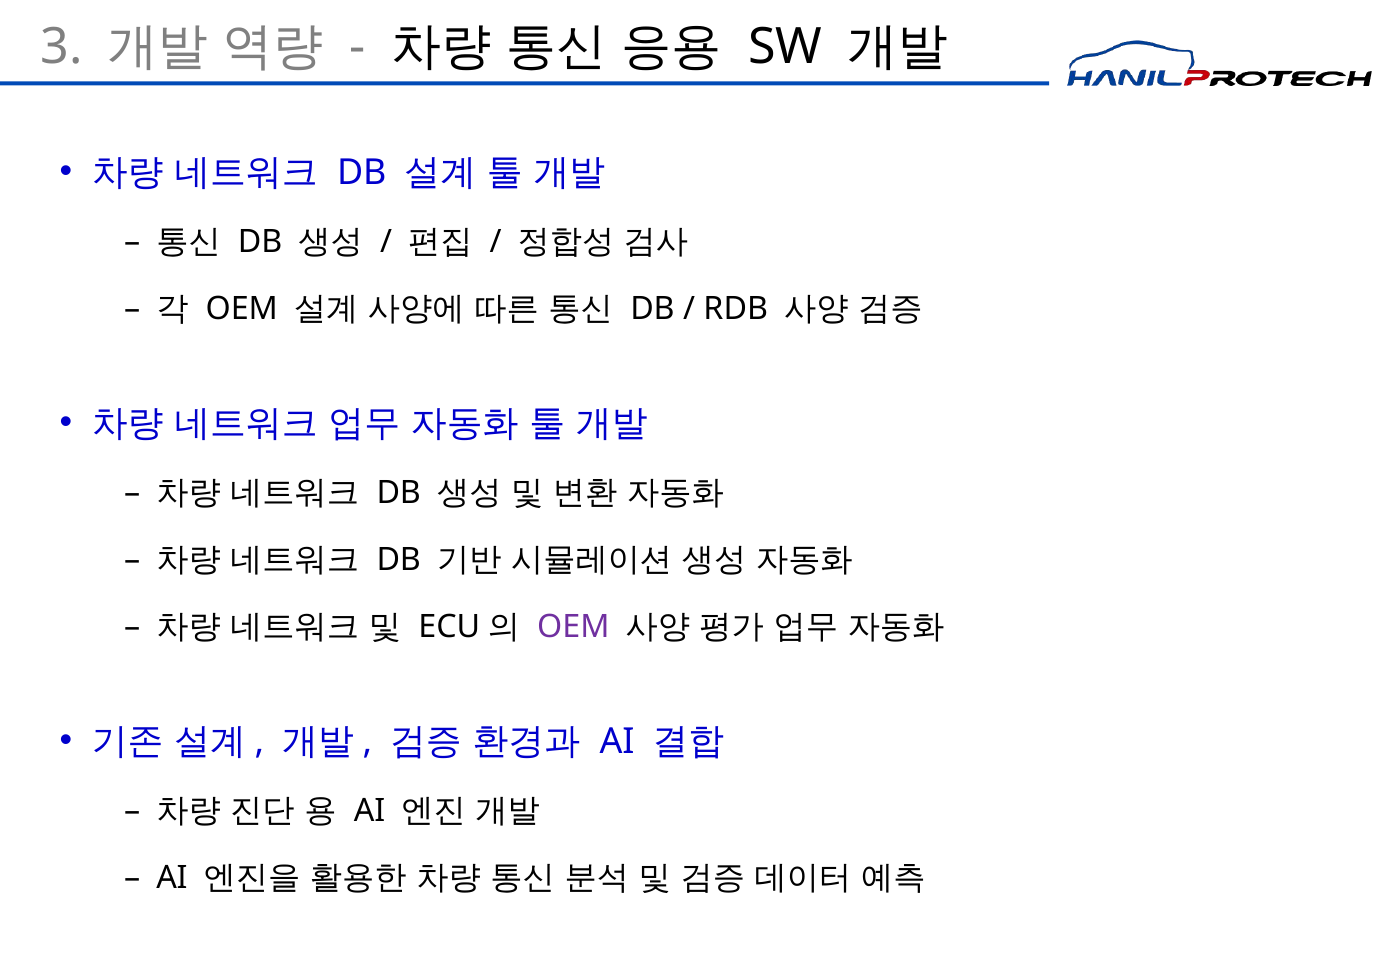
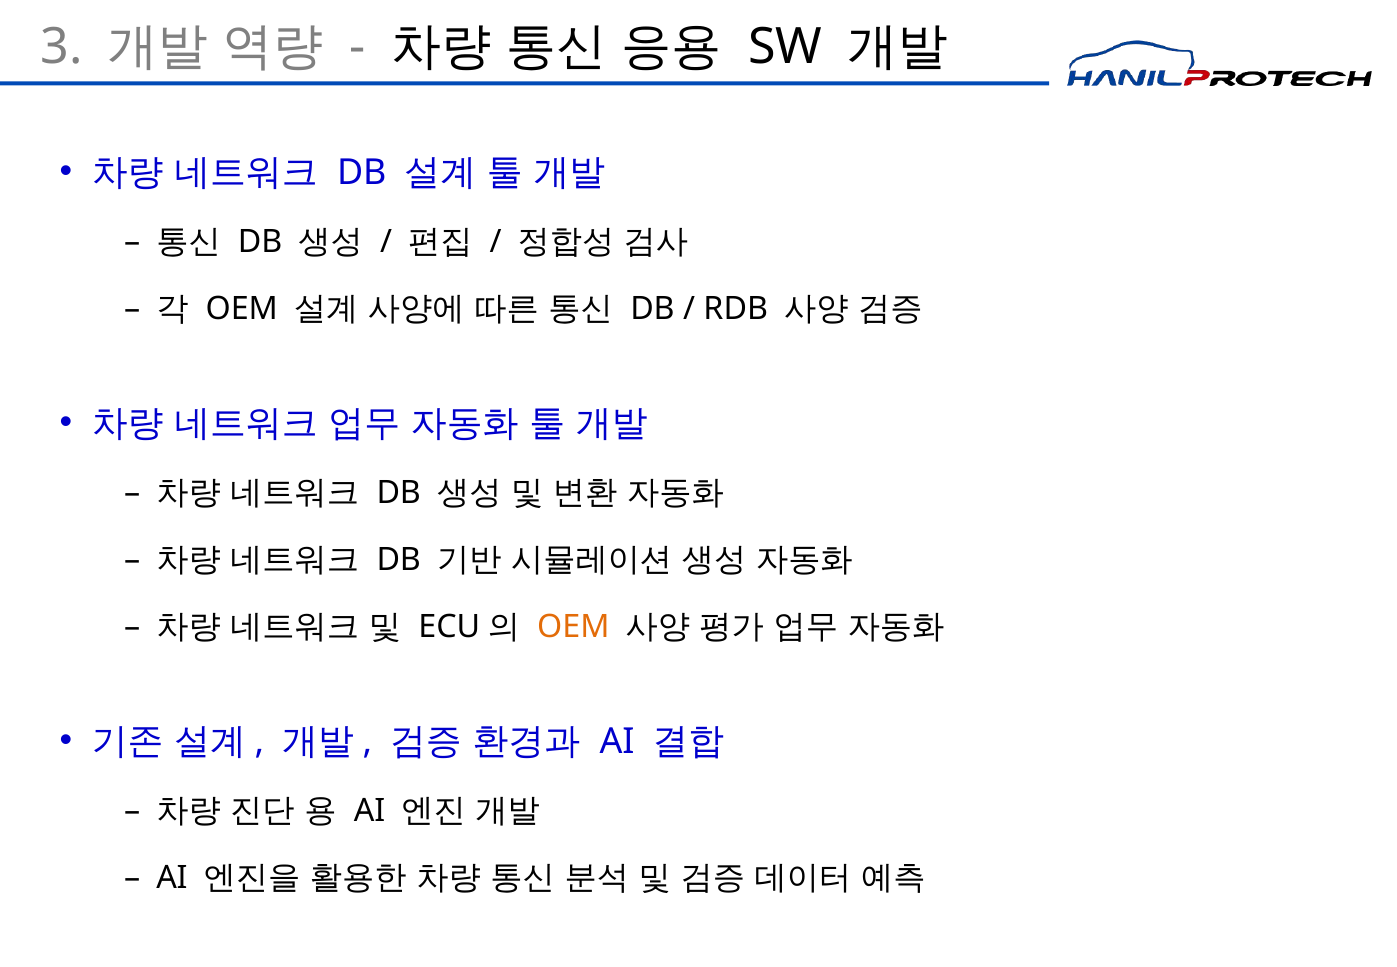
OEM colour: purple -> orange (573, 627)
